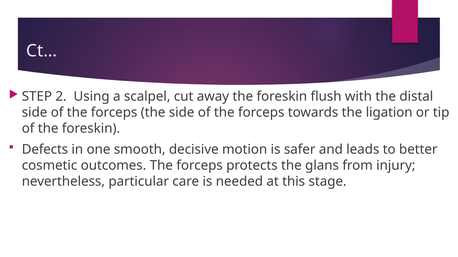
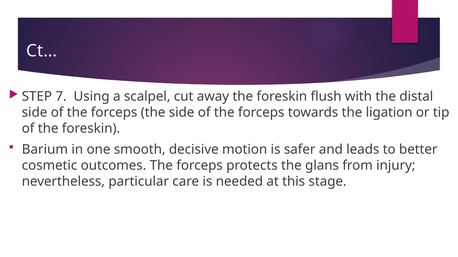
2: 2 -> 7 (61, 97)
Defects: Defects -> Barium (45, 150)
